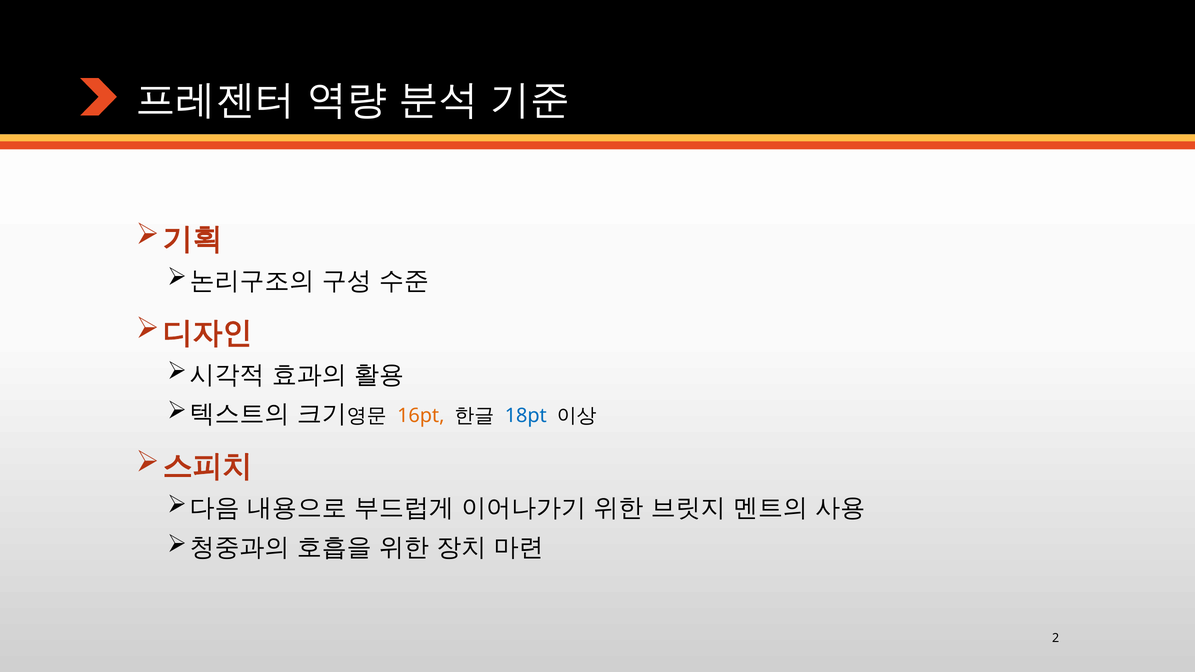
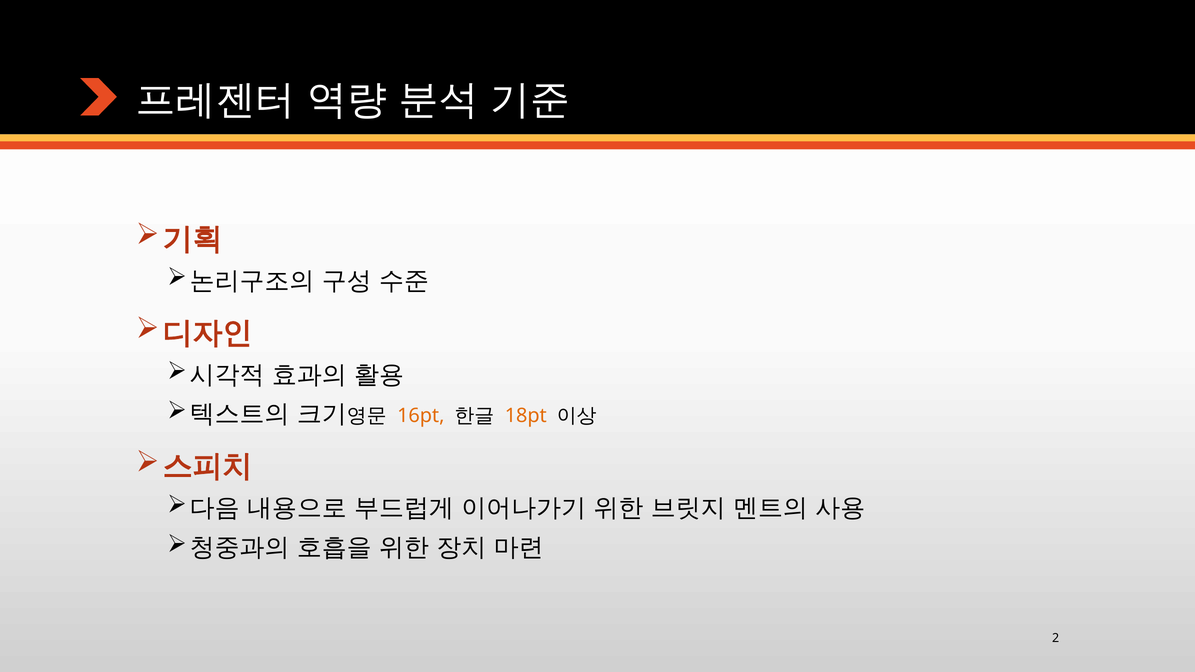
18pt colour: blue -> orange (526, 416)
